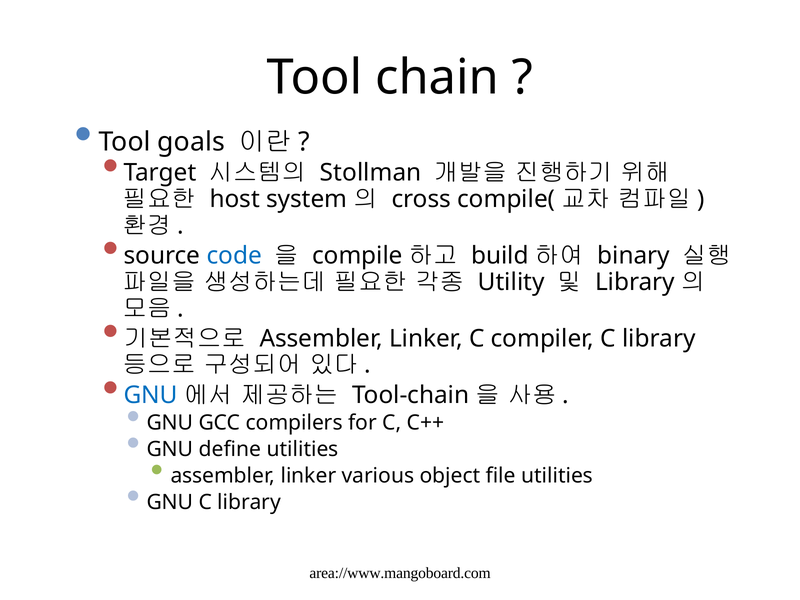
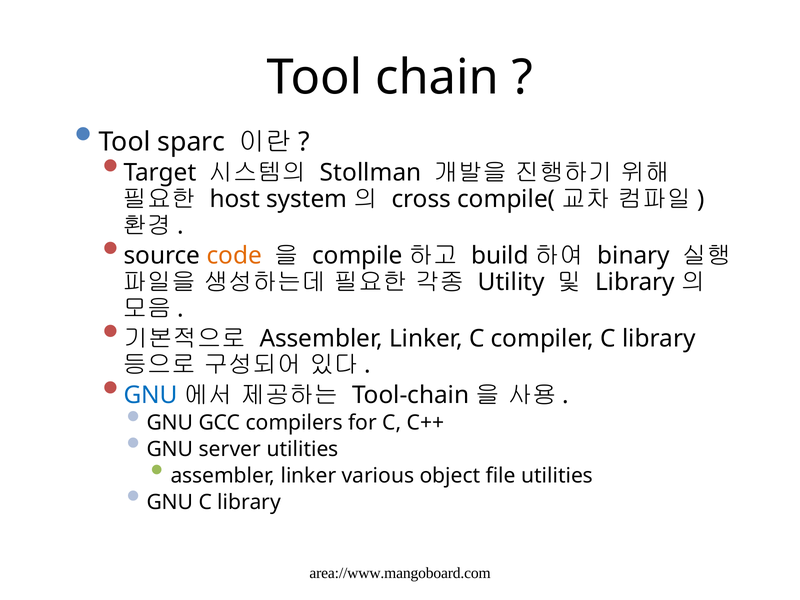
goals: goals -> sparc (191, 142)
code colour: blue -> orange (234, 256)
define: define -> server (230, 449)
